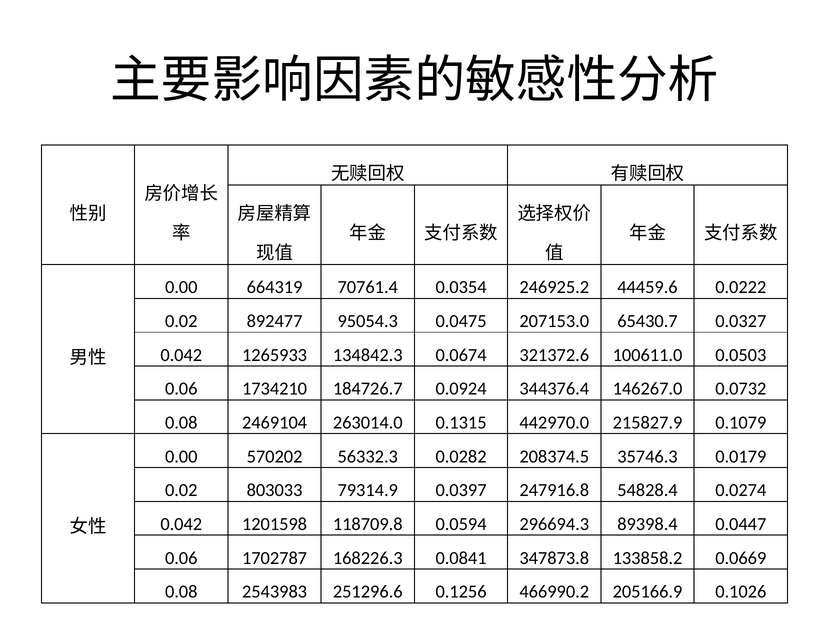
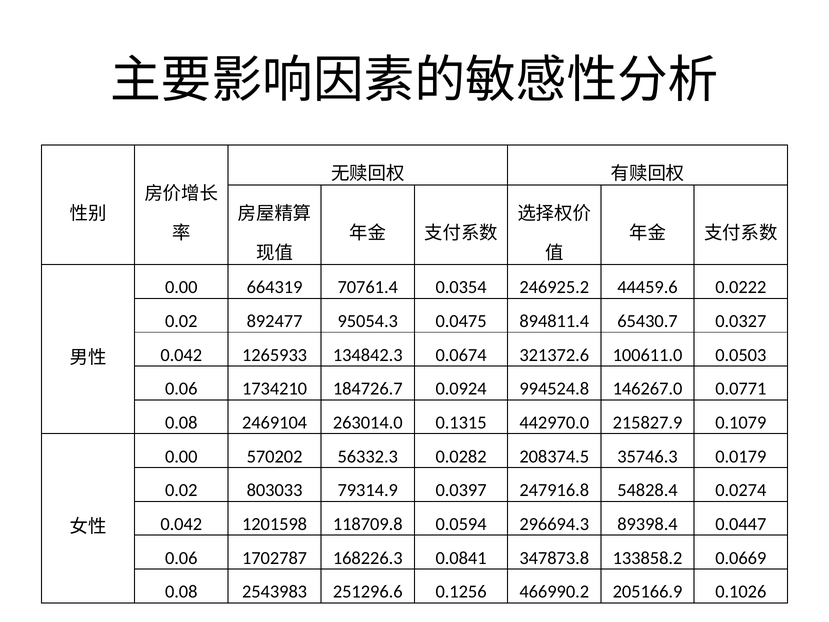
207153.0: 207153.0 -> 894811.4 (554, 321)
344376.4: 344376.4 -> 994524.8 (554, 389)
0.0732: 0.0732 -> 0.0771 (741, 389)
